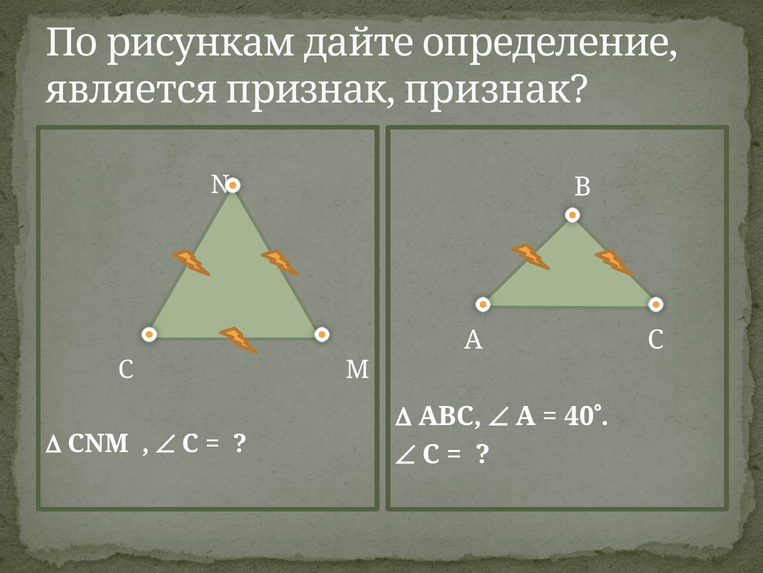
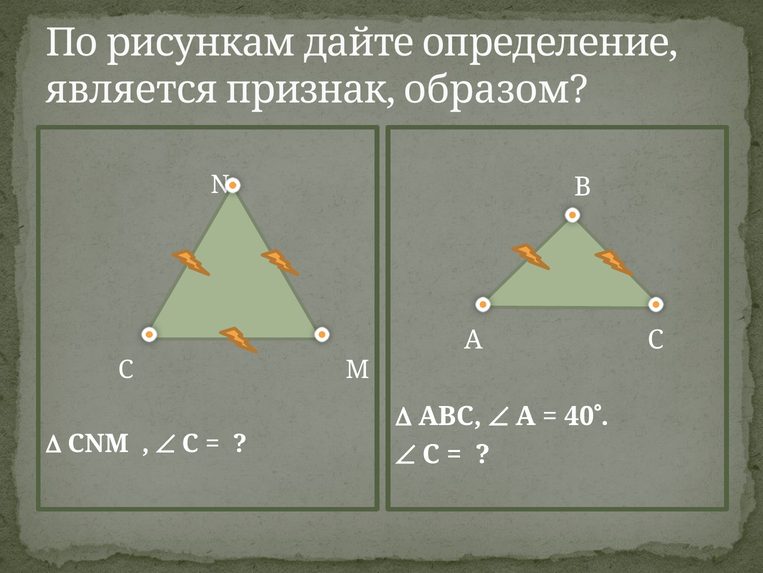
признак признак: признак -> образом (496, 90)
